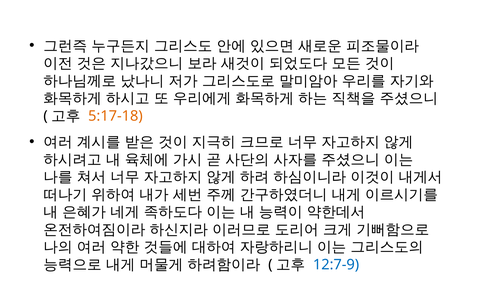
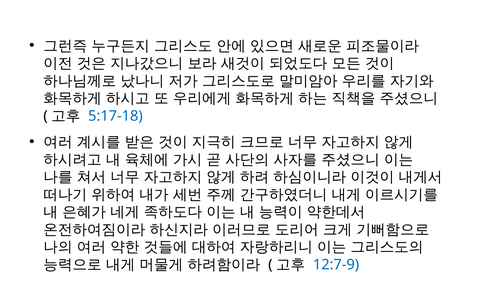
5:17-18 colour: orange -> blue (115, 116)
